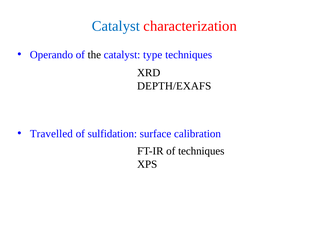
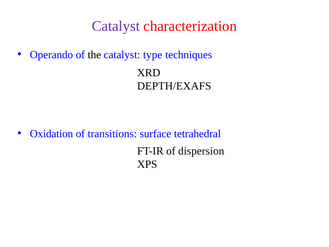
Catalyst colour: blue -> purple (116, 26)
Travelled: Travelled -> Oxidation (51, 134)
sulfidation: sulfidation -> transitions (112, 134)
calibration: calibration -> tetrahedral (197, 134)
of techniques: techniques -> dispersion (201, 151)
